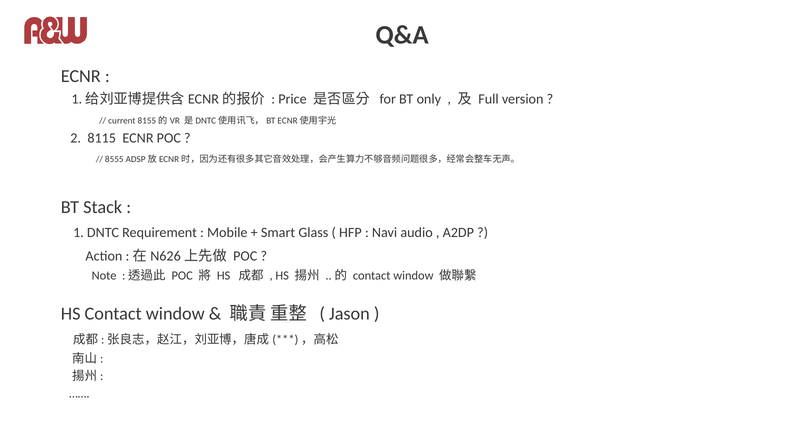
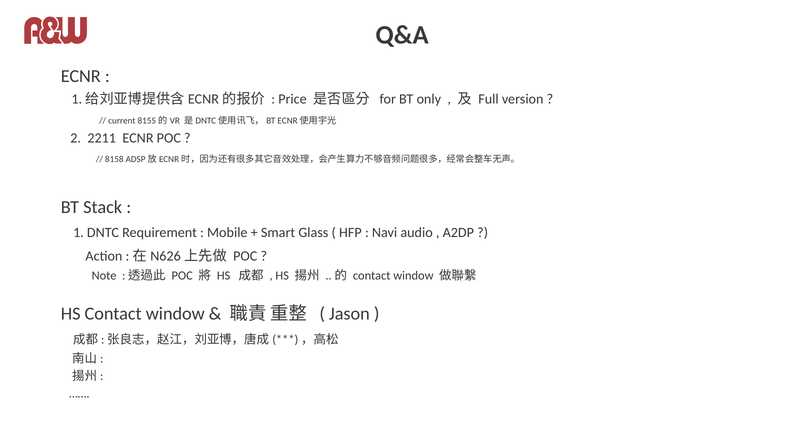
8115: 8115 -> 2211 (102, 138)
8555: 8555 -> 8158 (114, 159)
